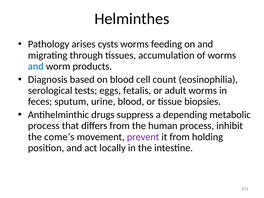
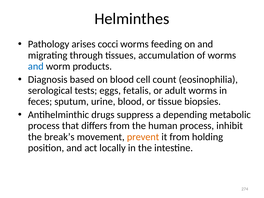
cysts: cysts -> cocci (108, 44)
come’s: come’s -> break’s (59, 137)
prevent colour: purple -> orange (143, 137)
